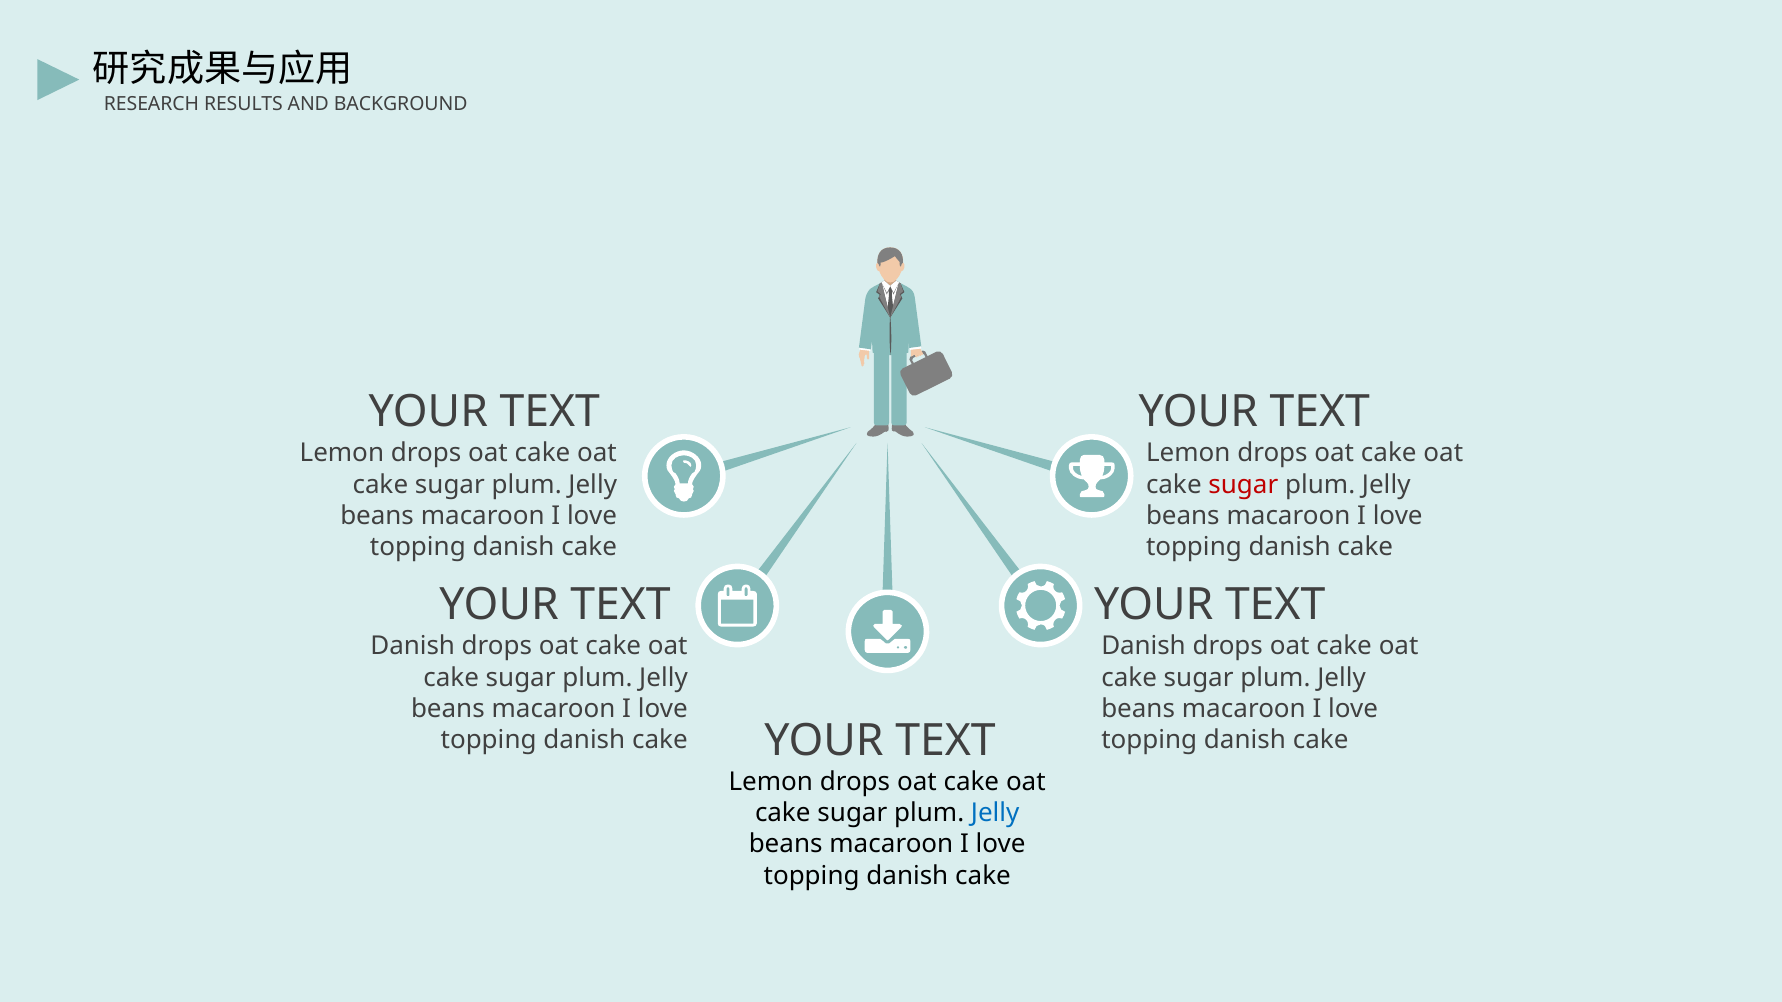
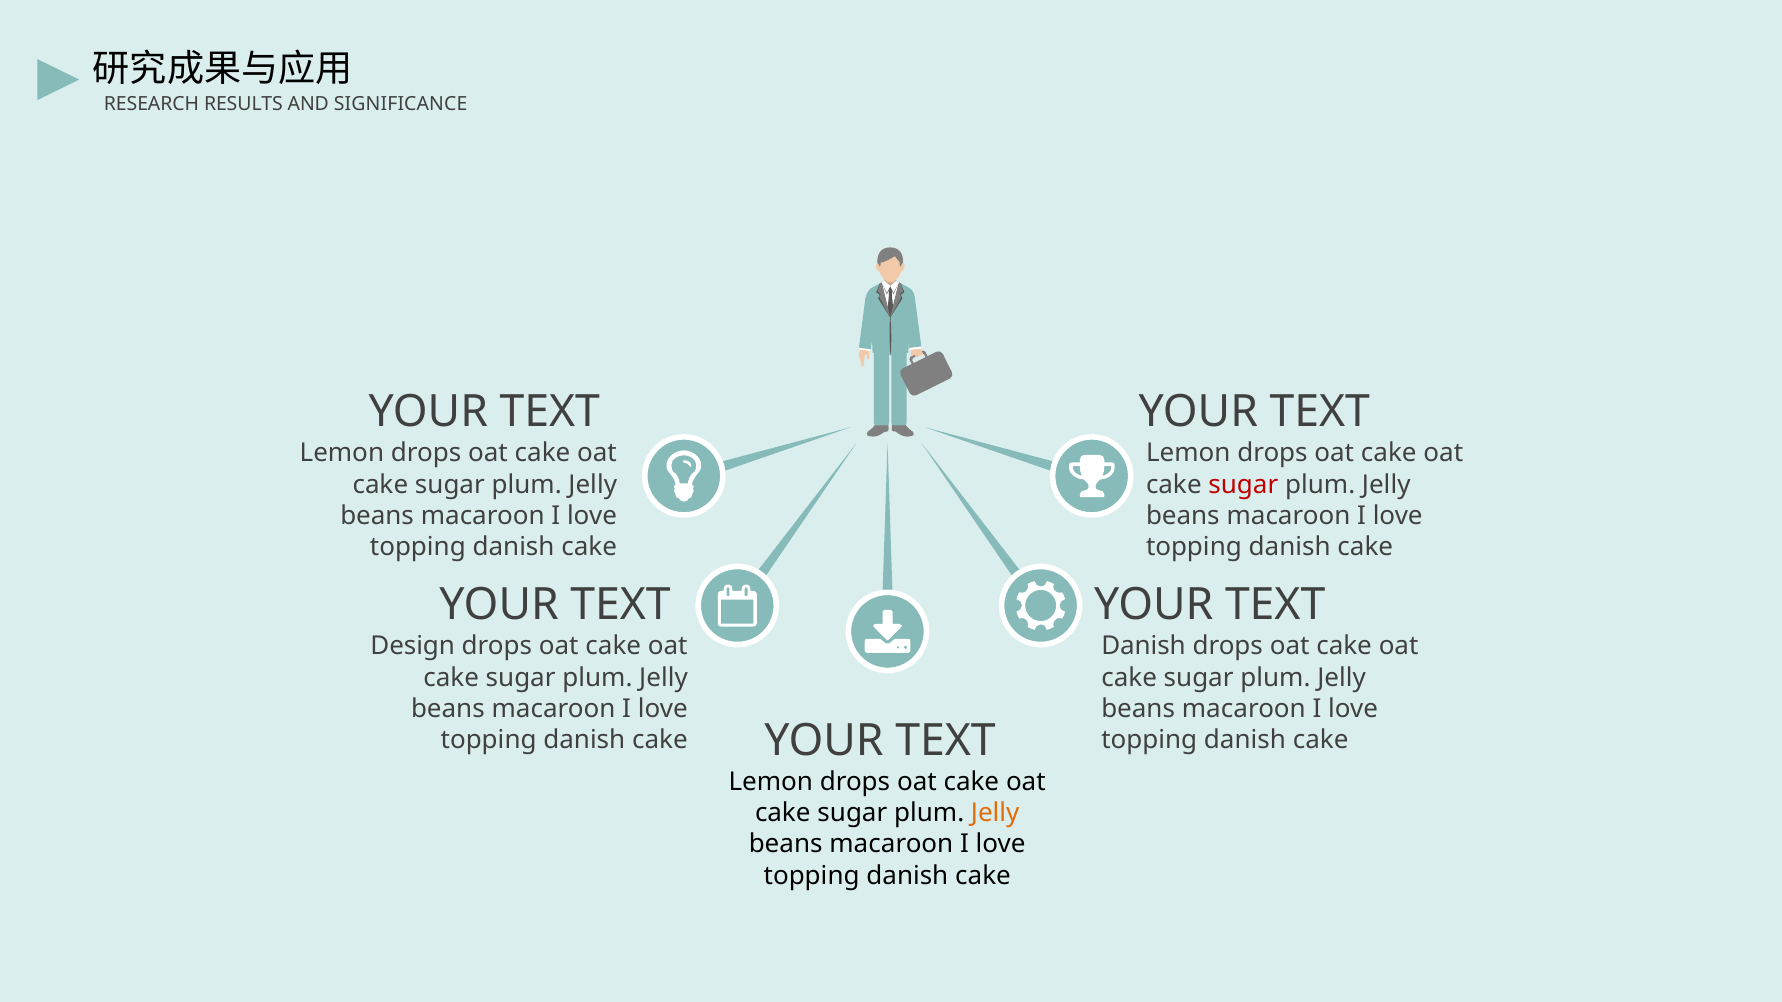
BACKGROUND: BACKGROUND -> SIGNIFICANCE (401, 104)
Danish: Danish -> Design (413, 647)
Jelly colour: blue -> orange (995, 813)
